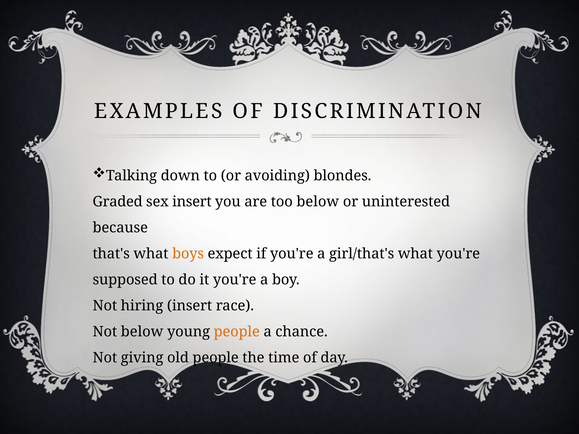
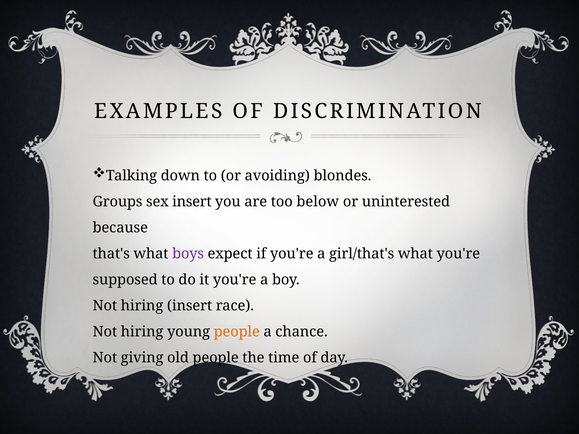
Graded: Graded -> Groups (118, 202)
boys colour: orange -> purple (188, 254)
below: below -> hiring (142, 332)
